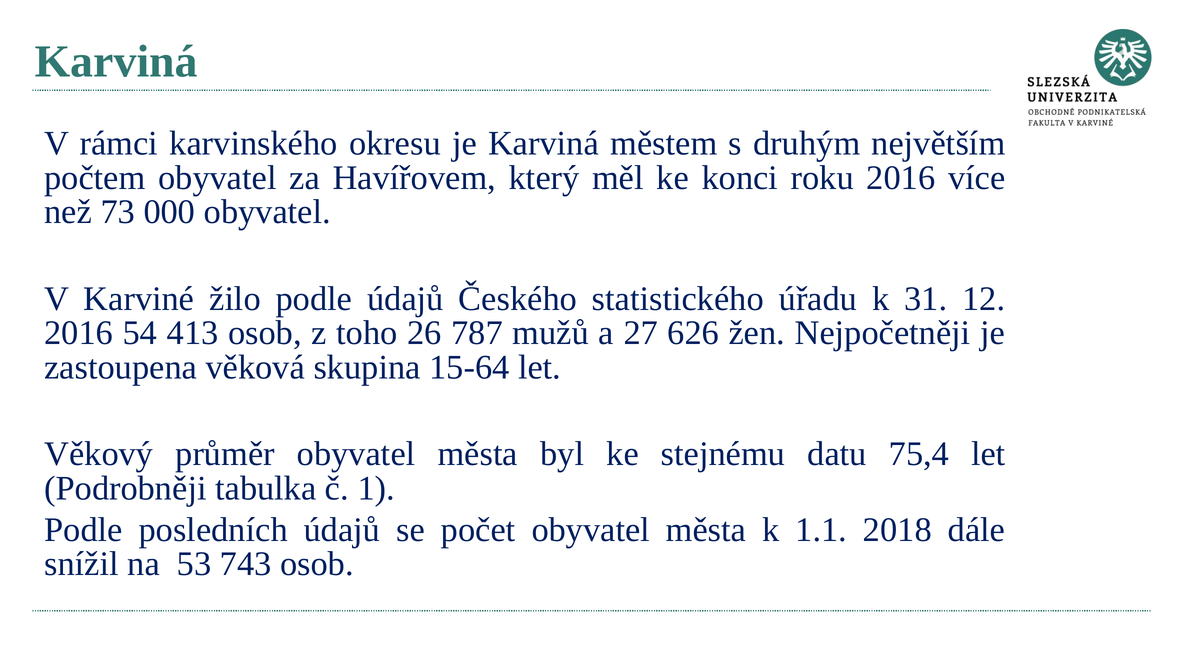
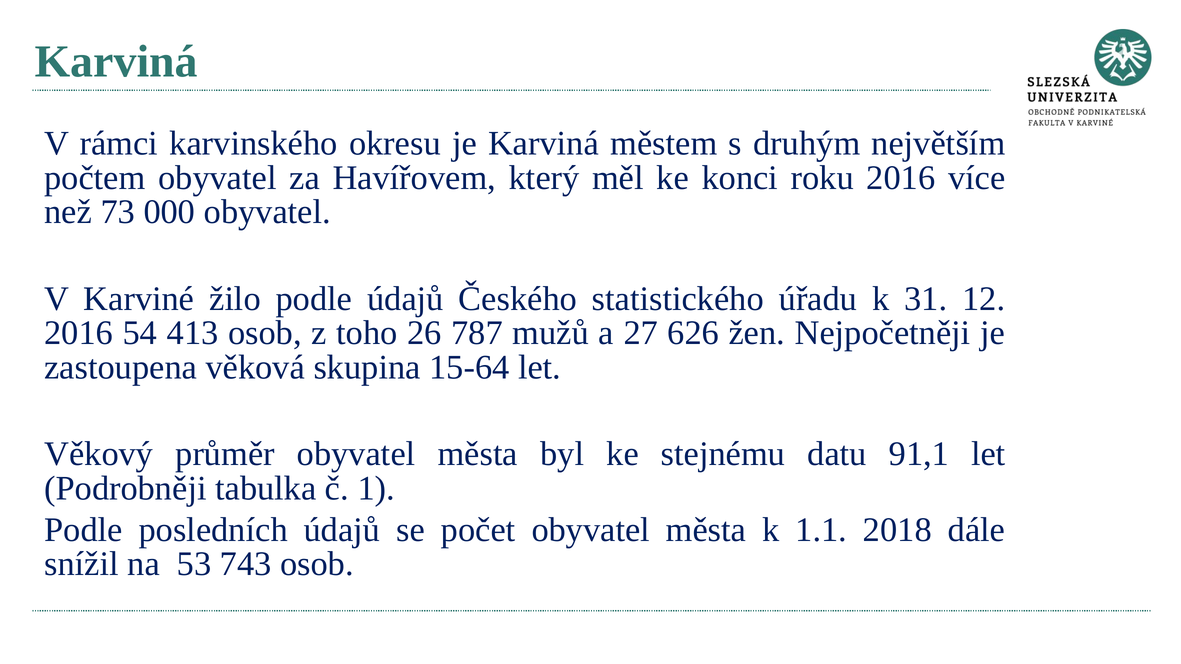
75,4: 75,4 -> 91,1 (919, 454)
